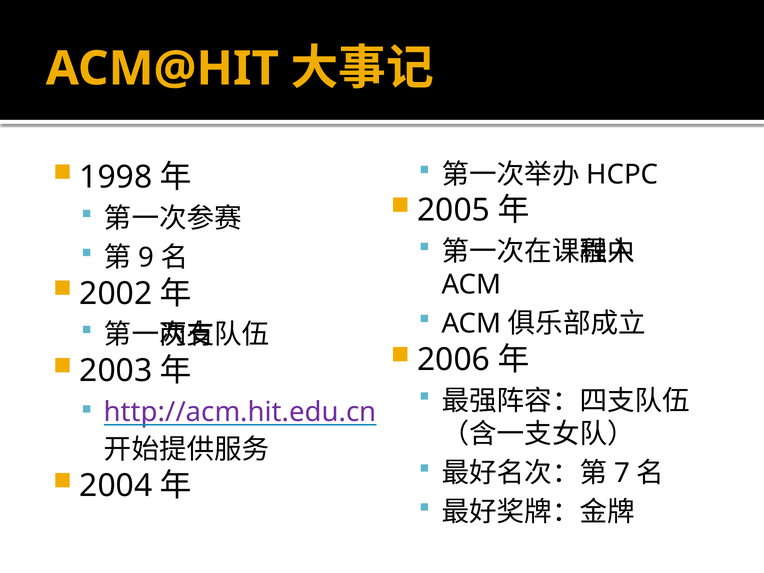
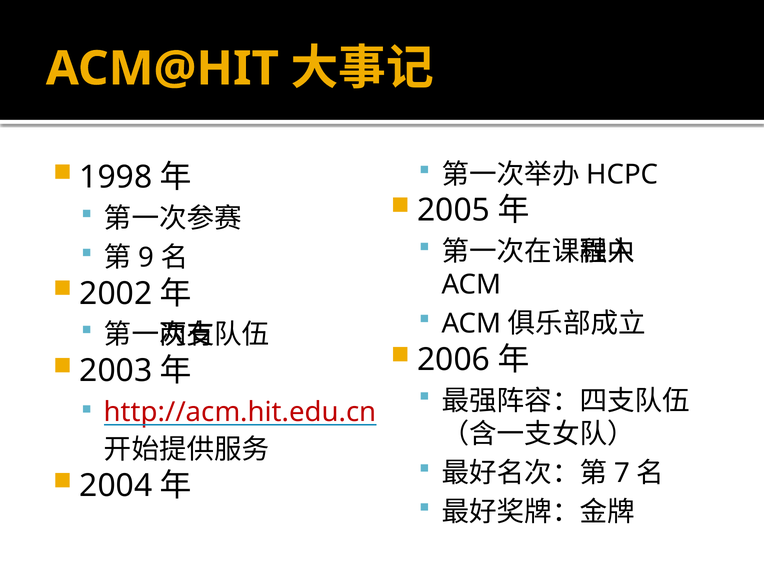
http://acm.hit.edu.cn colour: purple -> red (240, 412)
